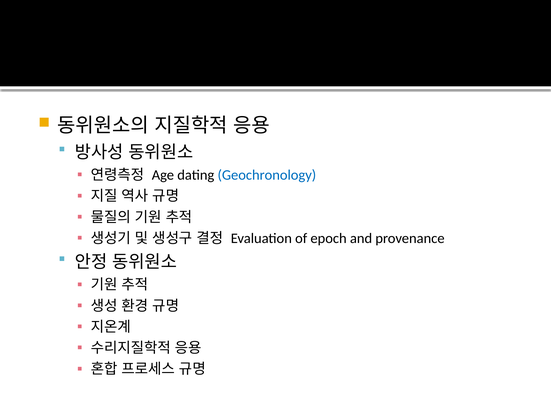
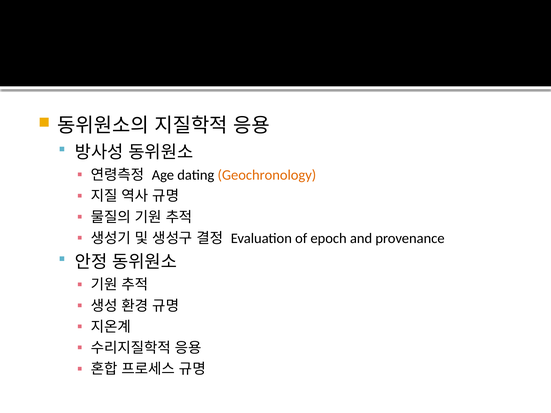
Geochronology colour: blue -> orange (267, 175)
